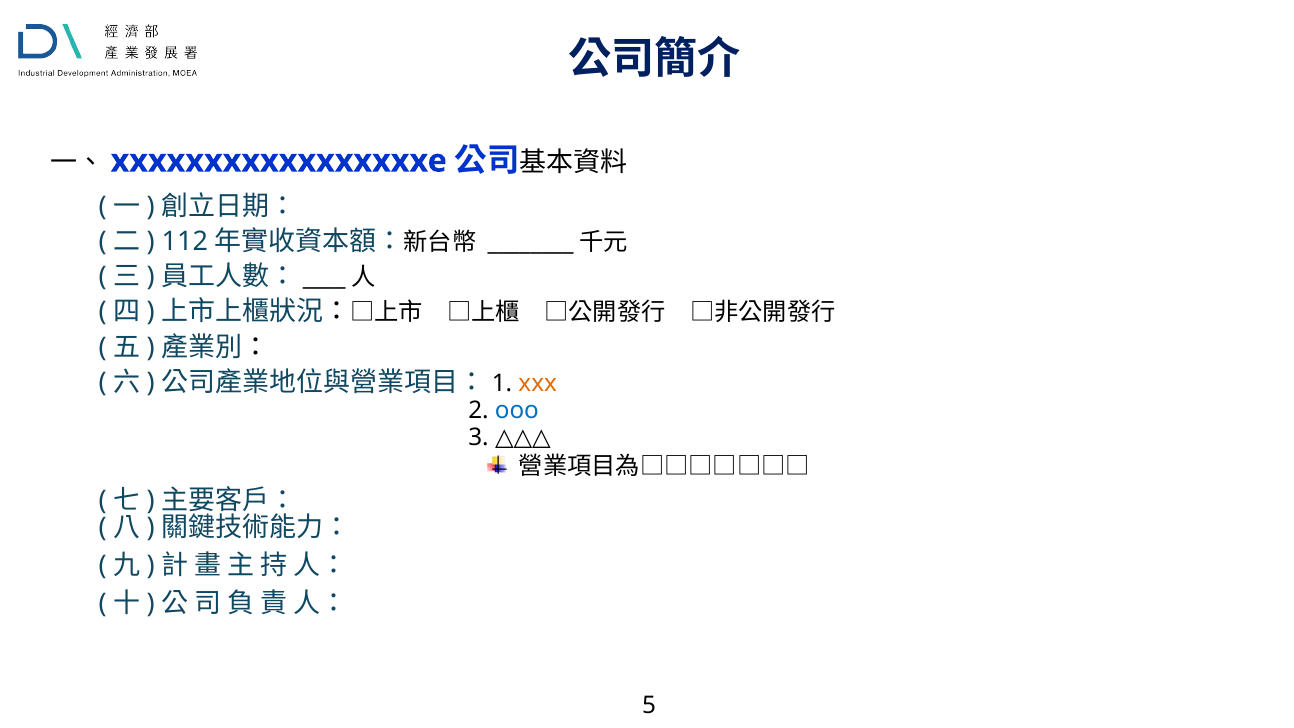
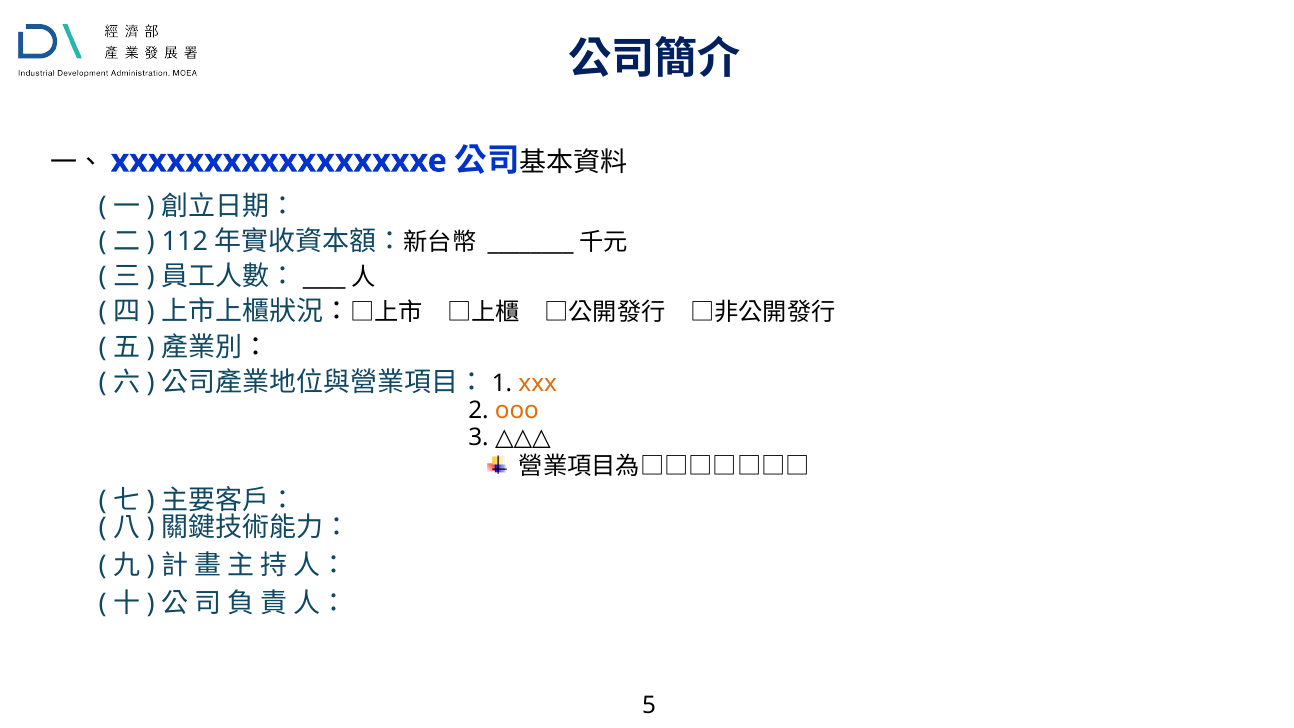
ooo colour: blue -> orange (517, 410)
